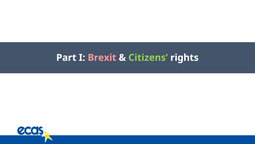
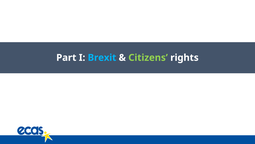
Brexit colour: pink -> light blue (102, 57)
